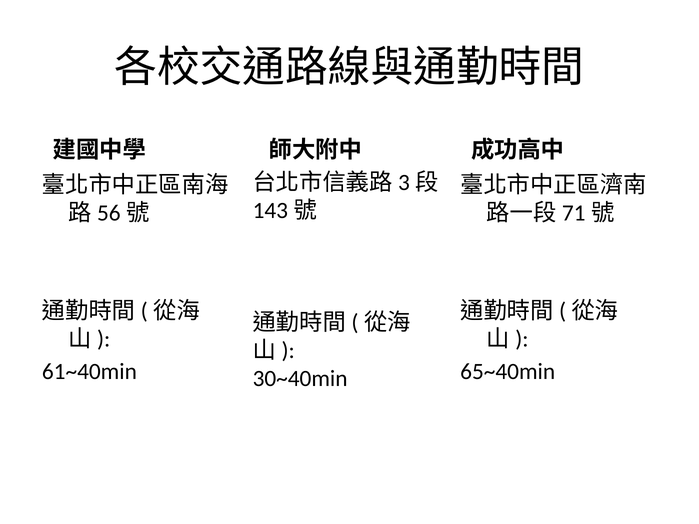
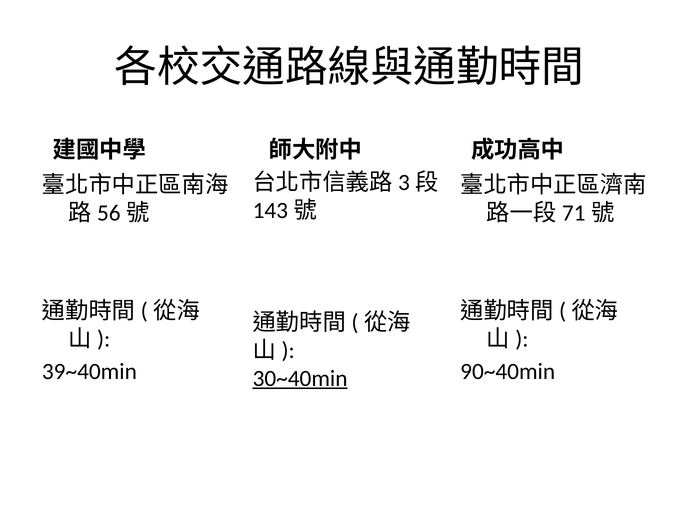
61~40min: 61~40min -> 39~40min (89, 372)
65~40min: 65~40min -> 90~40min (508, 372)
30~40min underline: none -> present (300, 379)
